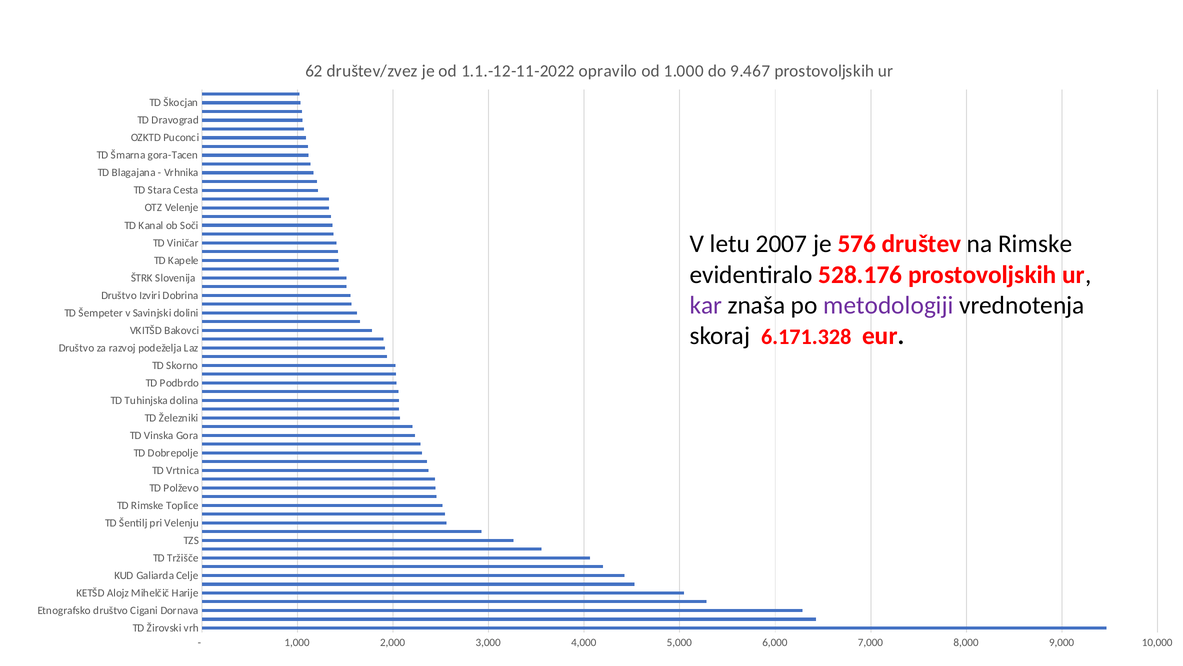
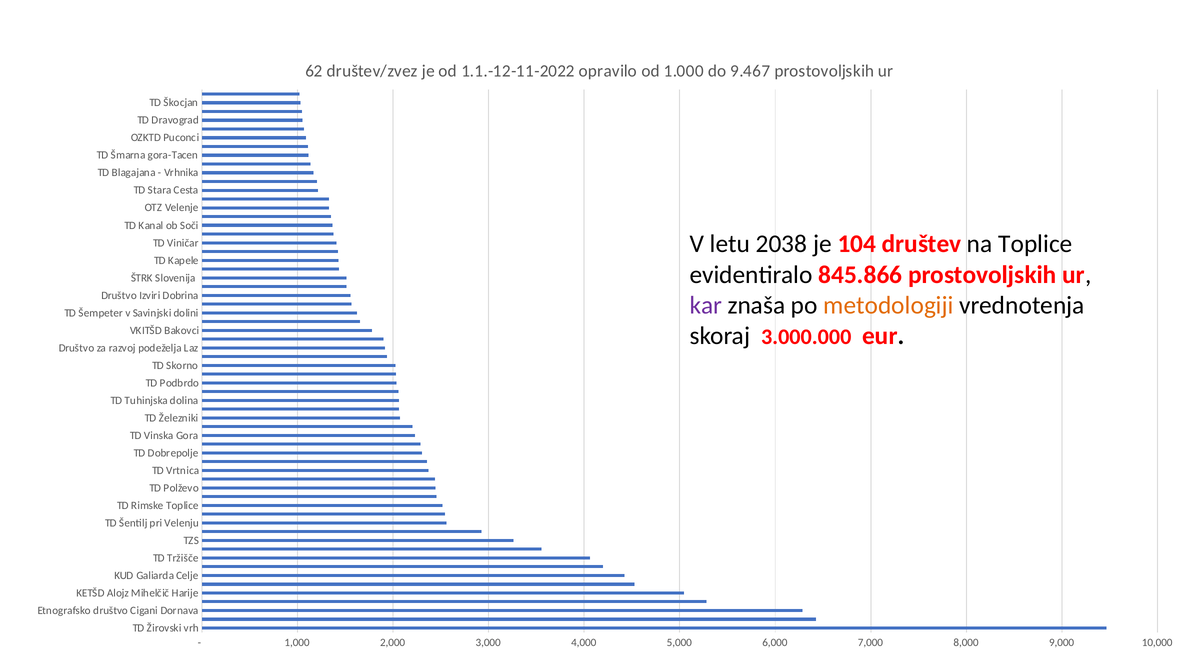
2007: 2007 -> 2038 (781, 244)
576: 576 -> 104 (857, 244)
na Rimske: Rimske -> Toplice (1035, 244)
528.176: 528.176 -> 845.866 (860, 274)
metodologiji colour: purple -> orange (889, 305)
6.171.328: 6.171.328 -> 3.000.000 (806, 337)
